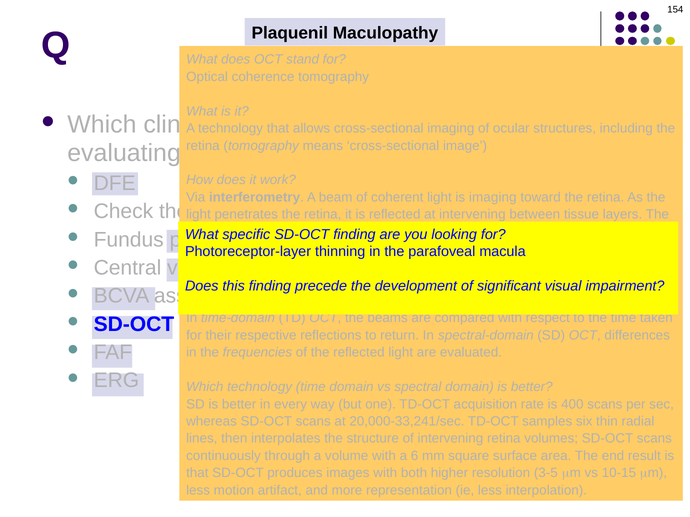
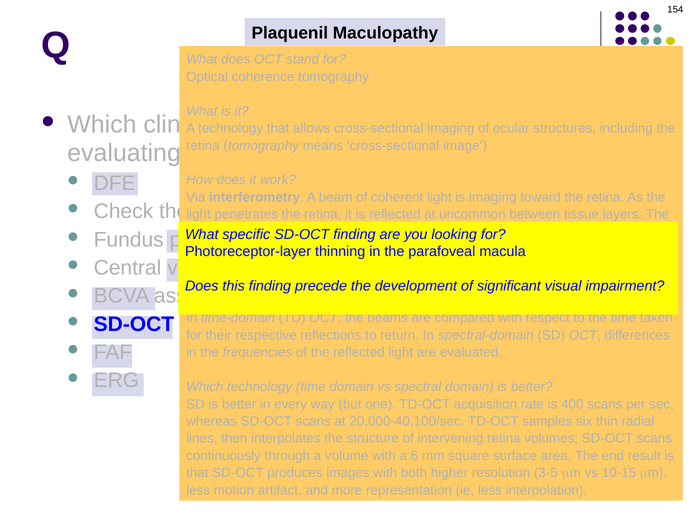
at intervening: intervening -> uncommon (472, 215)
20,000-33,241/sec: 20,000-33,241/sec -> 20,000-40,100/sec (407, 422)
